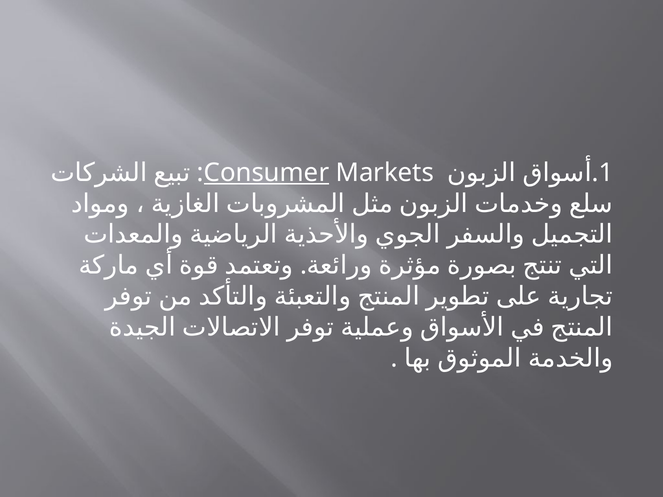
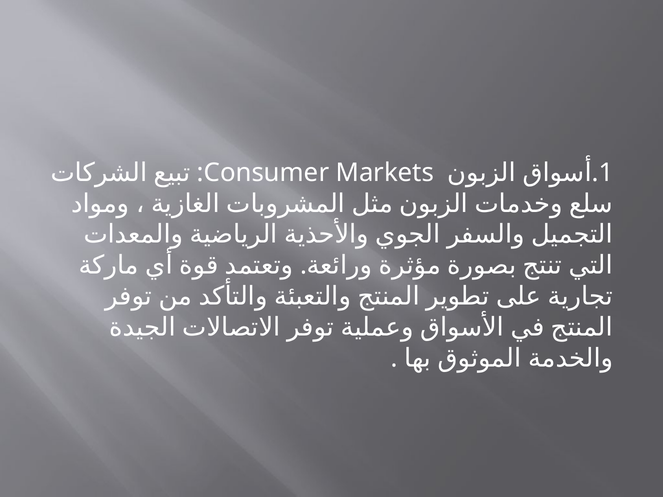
Consumer underline: present -> none (267, 173)
